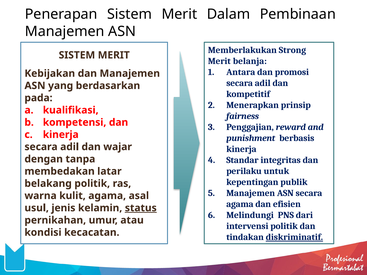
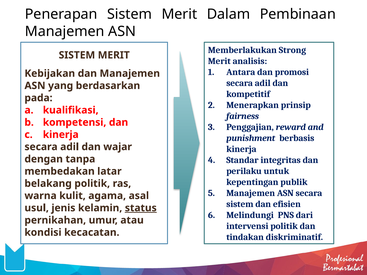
belanja: belanja -> analisis (250, 61)
agama: agama -> sistem (240, 204)
diskriminatif underline: present -> none (294, 237)
